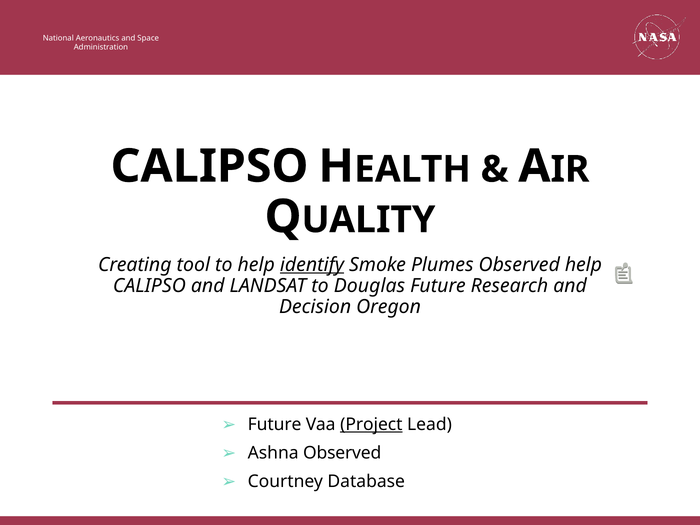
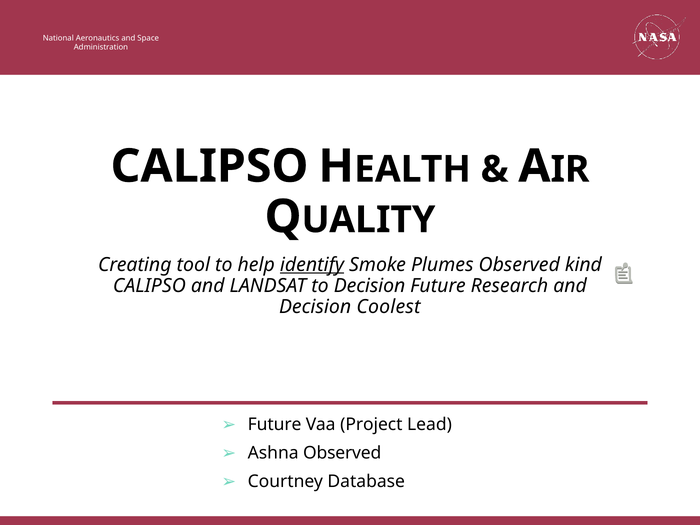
Observed help: help -> kind (583, 265)
to Douglas: Douglas -> Decision (370, 286)
Oregon: Oregon -> Coolest (388, 307)
Project underline: present -> none (371, 424)
